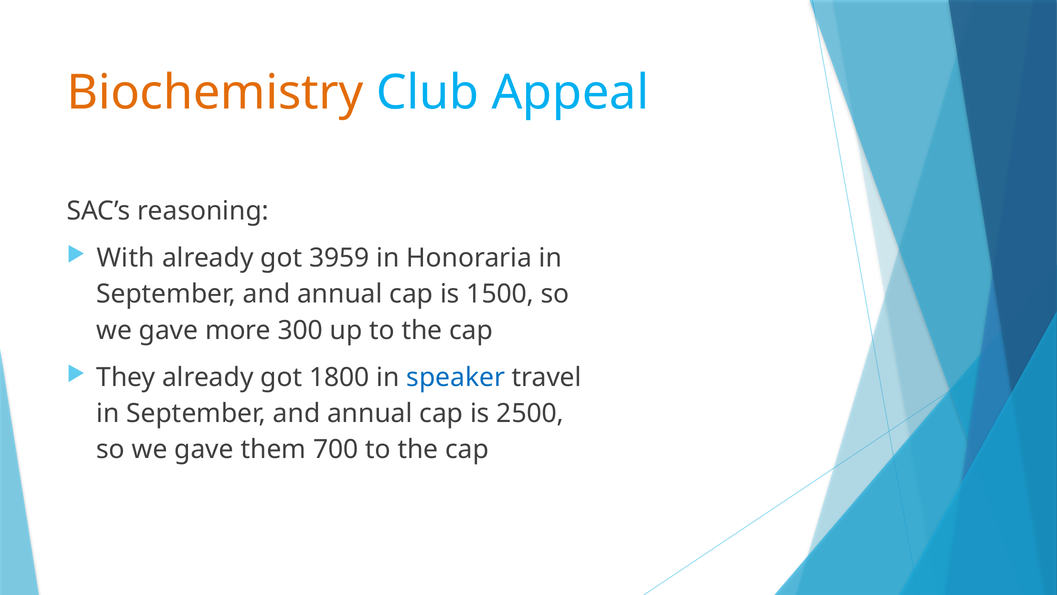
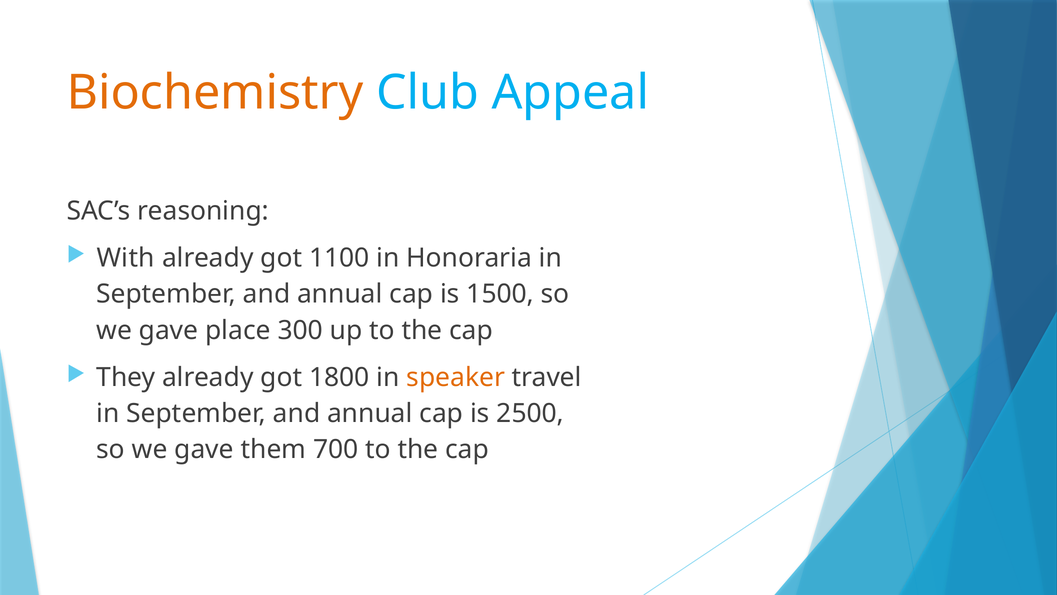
3959: 3959 -> 1100 (339, 258)
more: more -> place (238, 330)
speaker colour: blue -> orange (456, 377)
